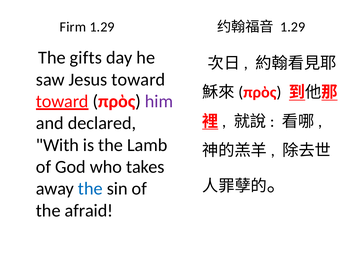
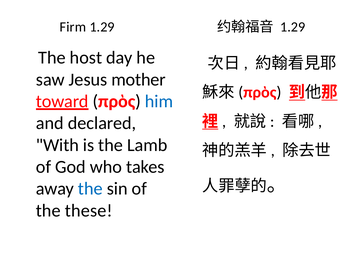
gifts: gifts -> host (86, 58)
Jesus toward: toward -> mother (138, 80)
him colour: purple -> blue (159, 101)
afraid: afraid -> these (89, 211)
